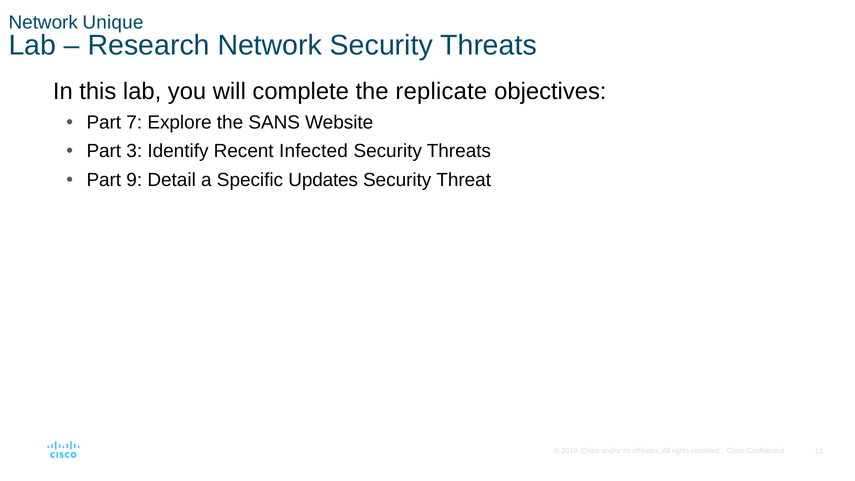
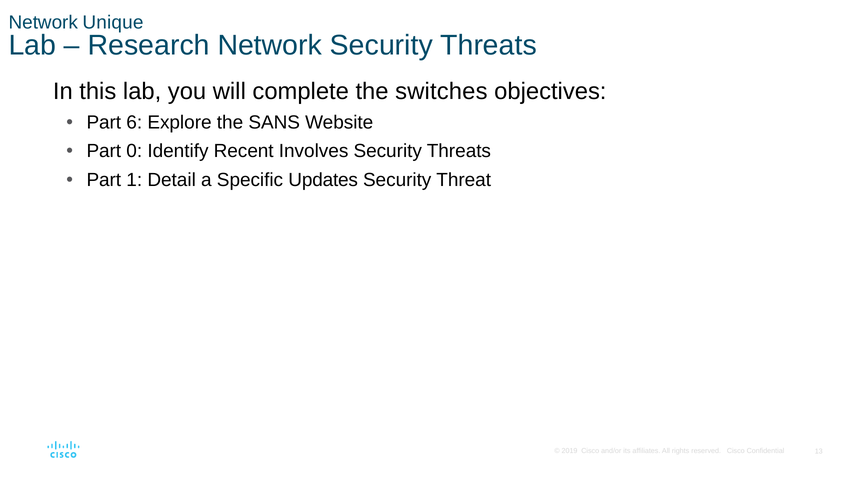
replicate: replicate -> switches (441, 92)
7: 7 -> 6 (134, 122)
3: 3 -> 0 (134, 151)
Infected: Infected -> Involves (314, 151)
9: 9 -> 1 (134, 180)
